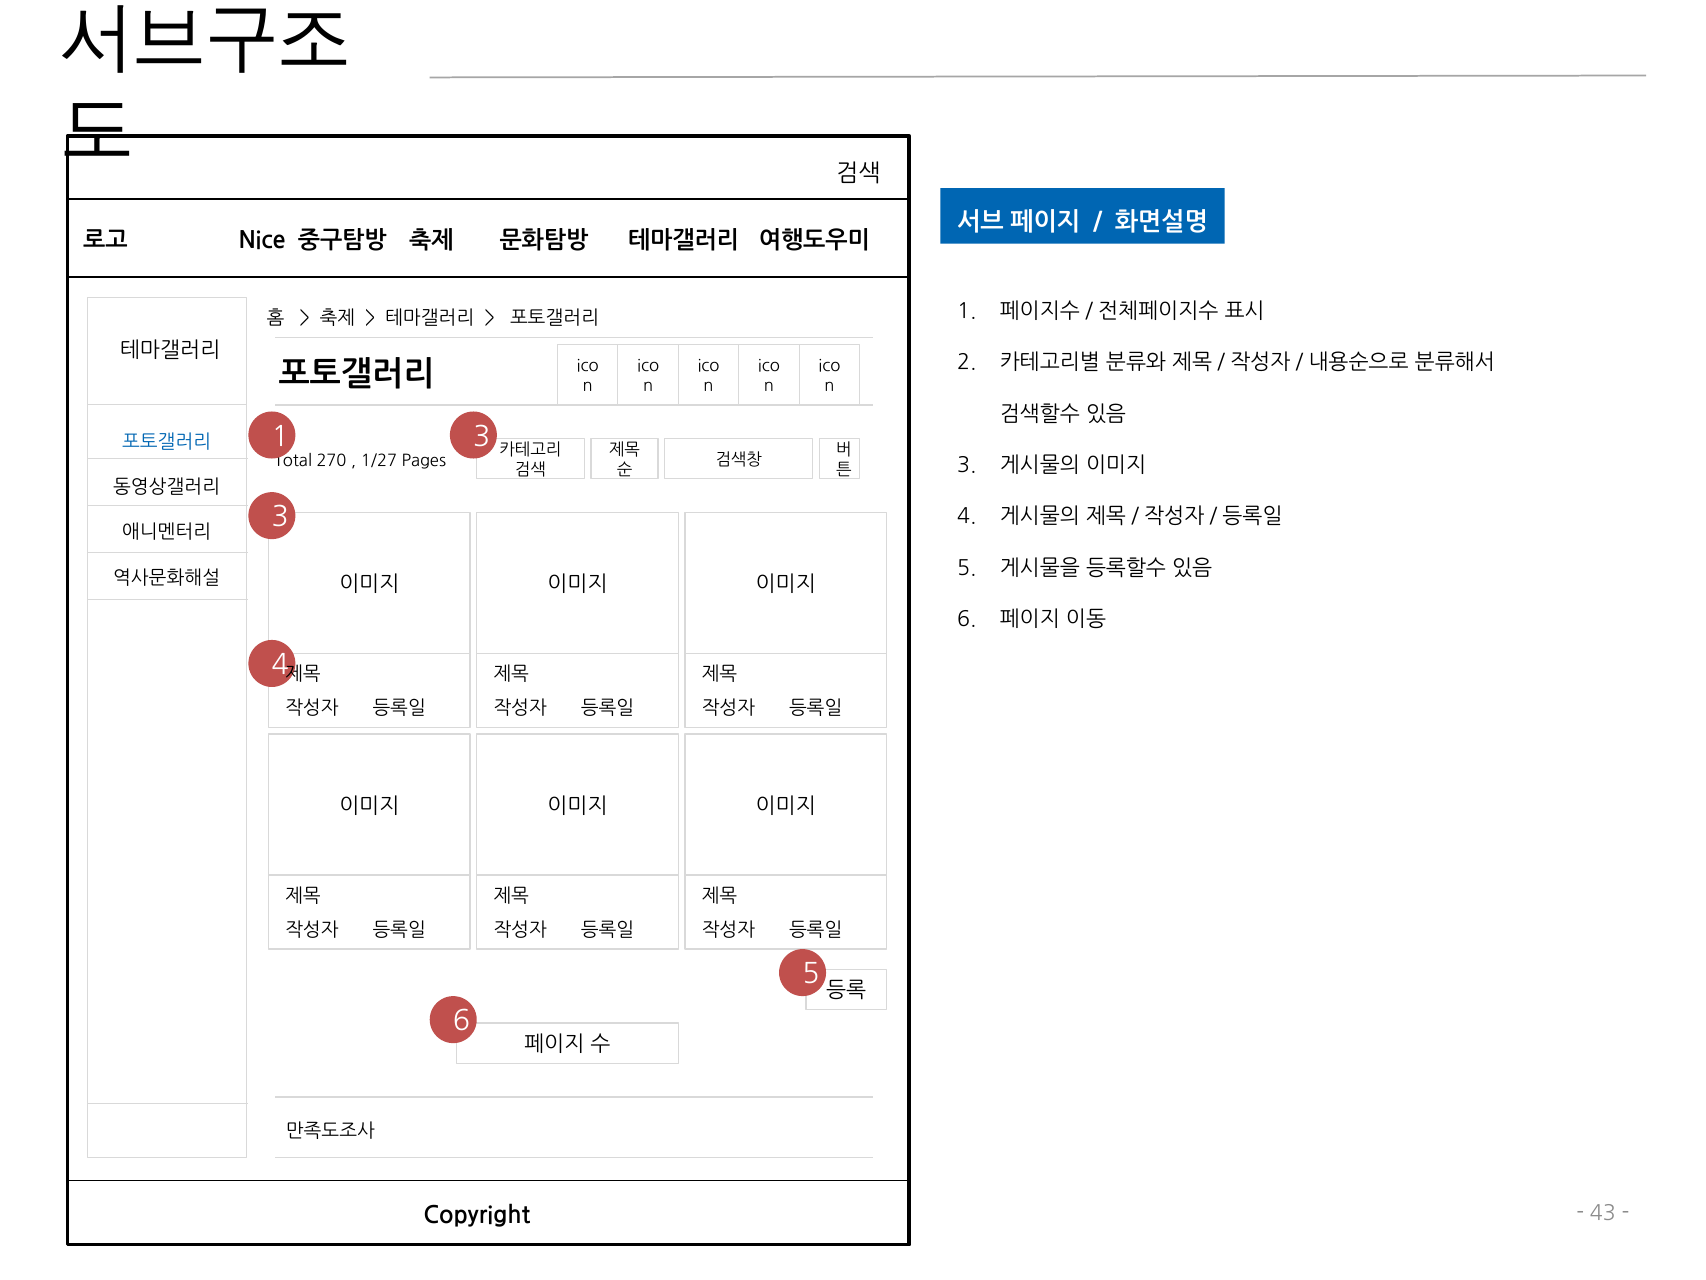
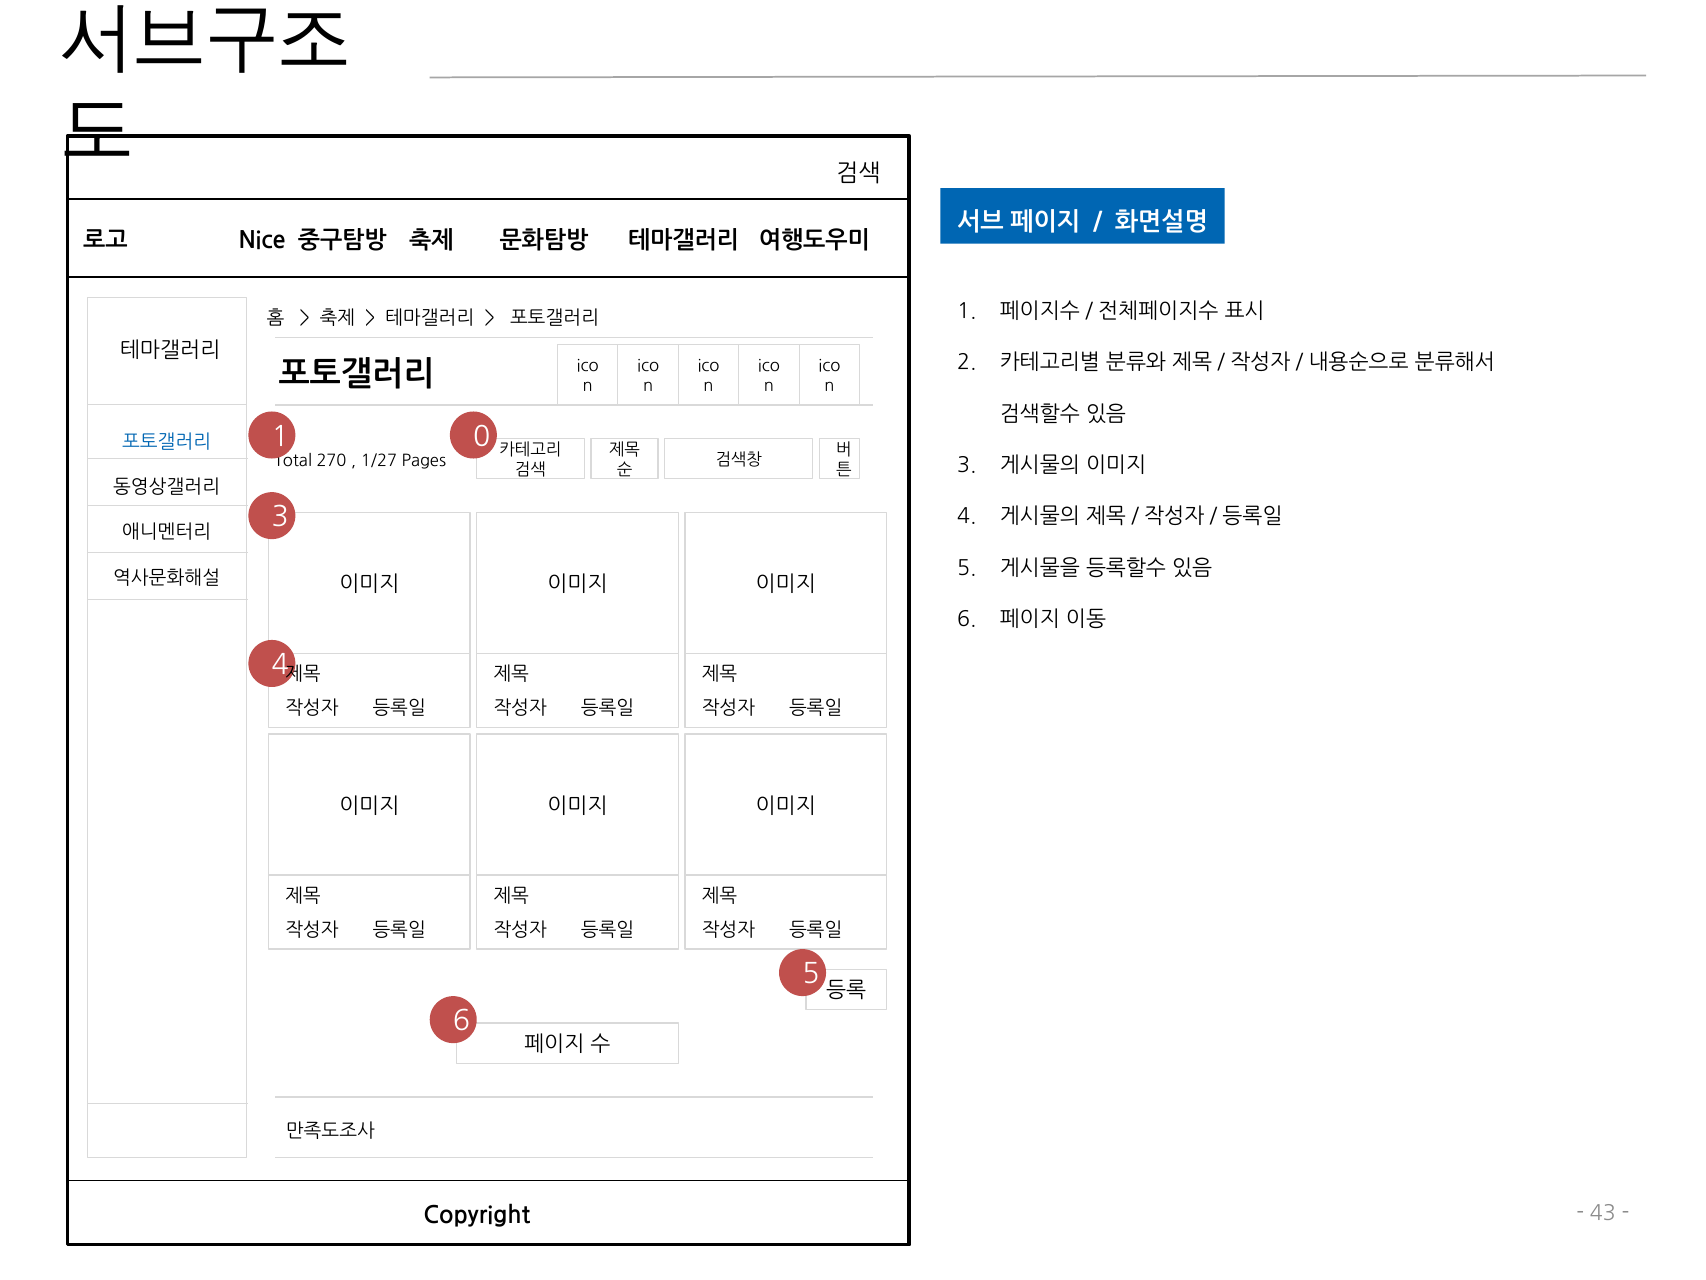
1 3: 3 -> 0 (482, 437)
